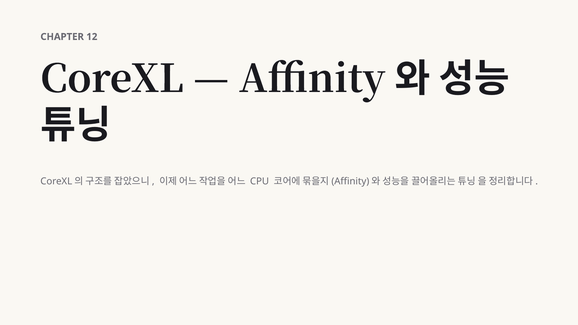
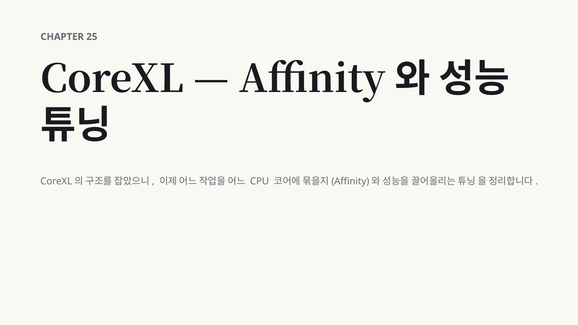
12: 12 -> 25 (92, 37)
